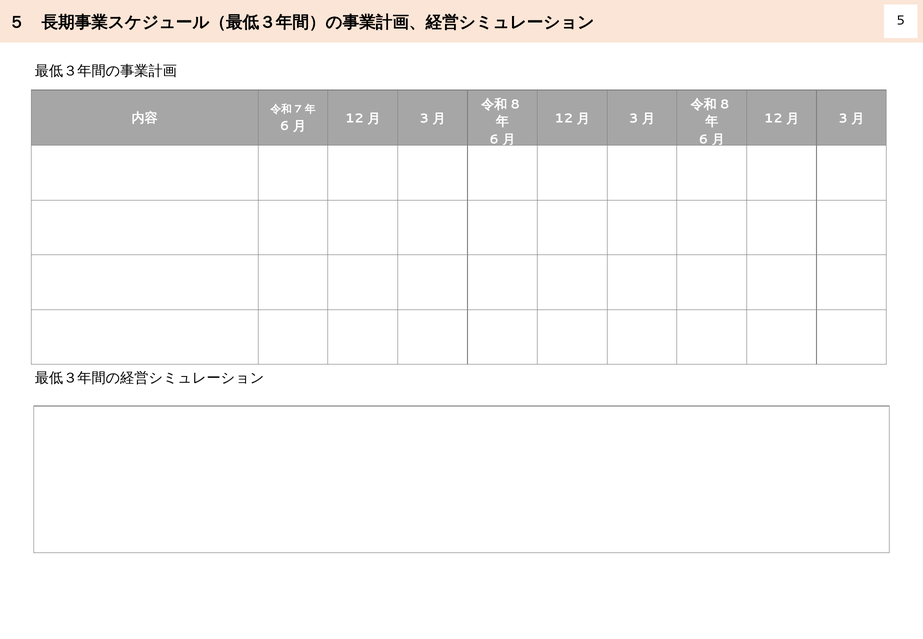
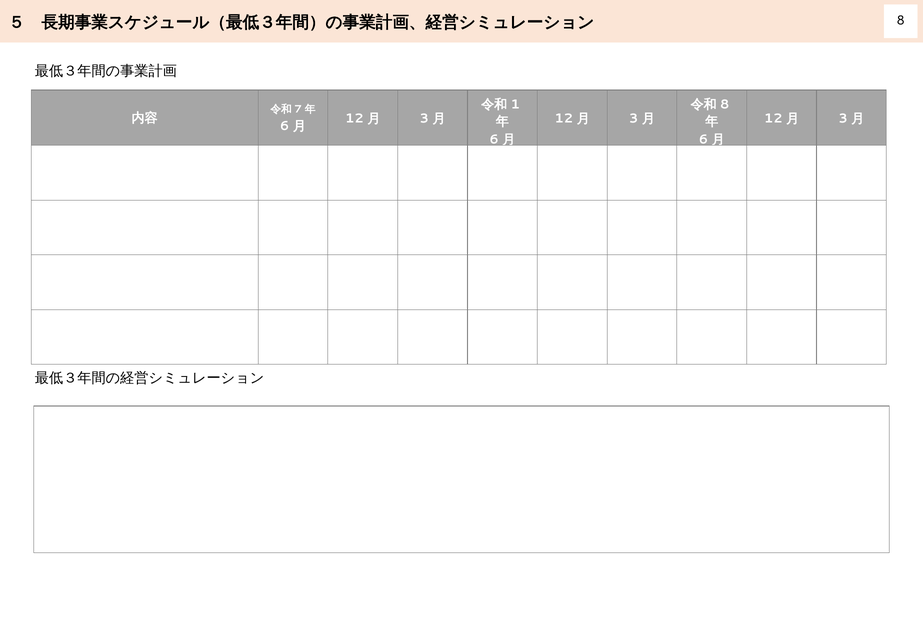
5: 5 -> 8 (901, 21)
8: 8 -> 1 (515, 104)
